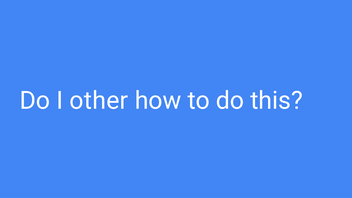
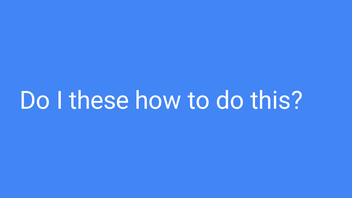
other: other -> these (99, 101)
